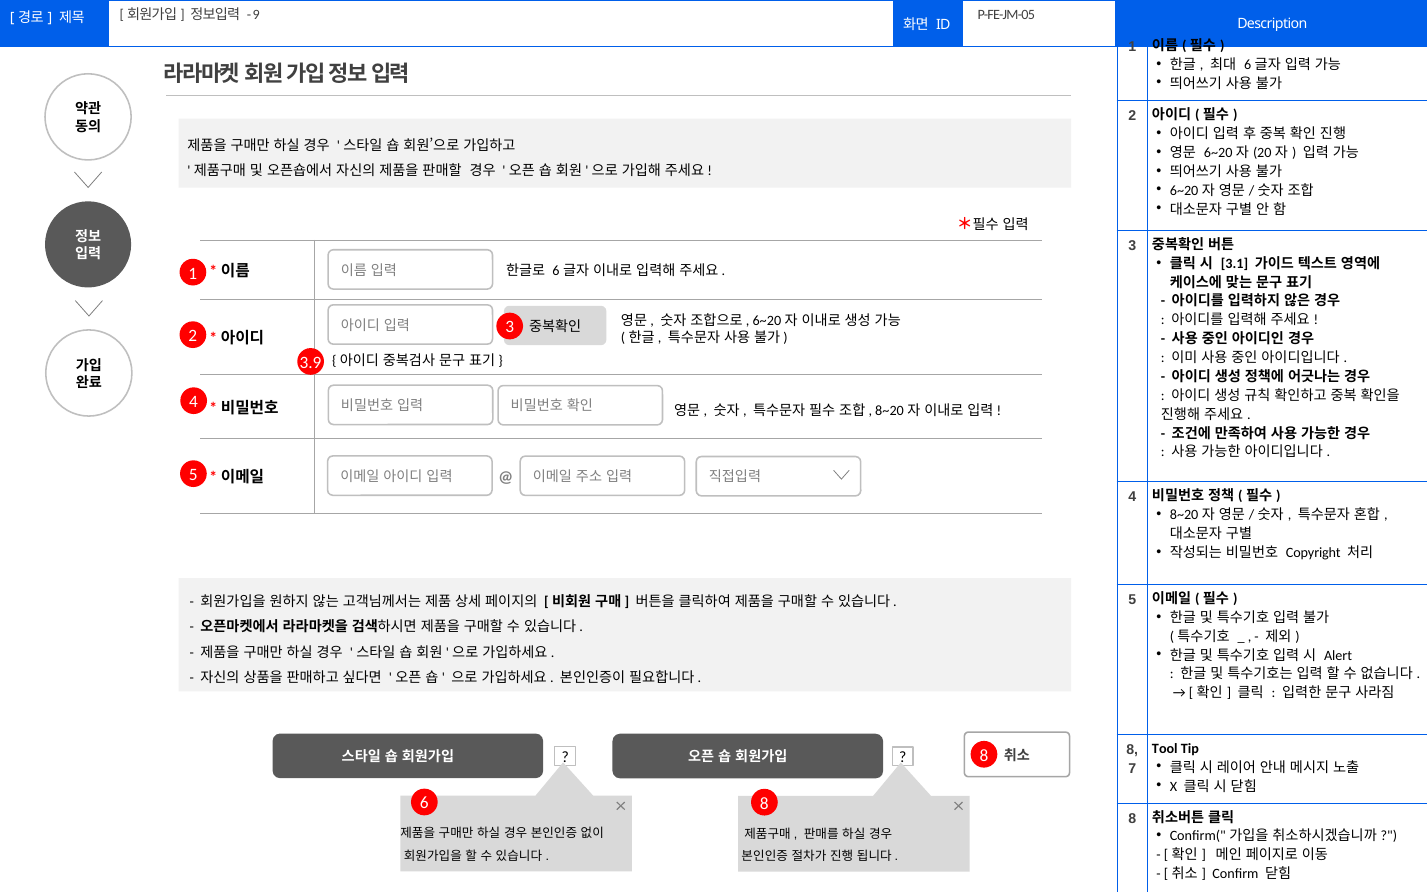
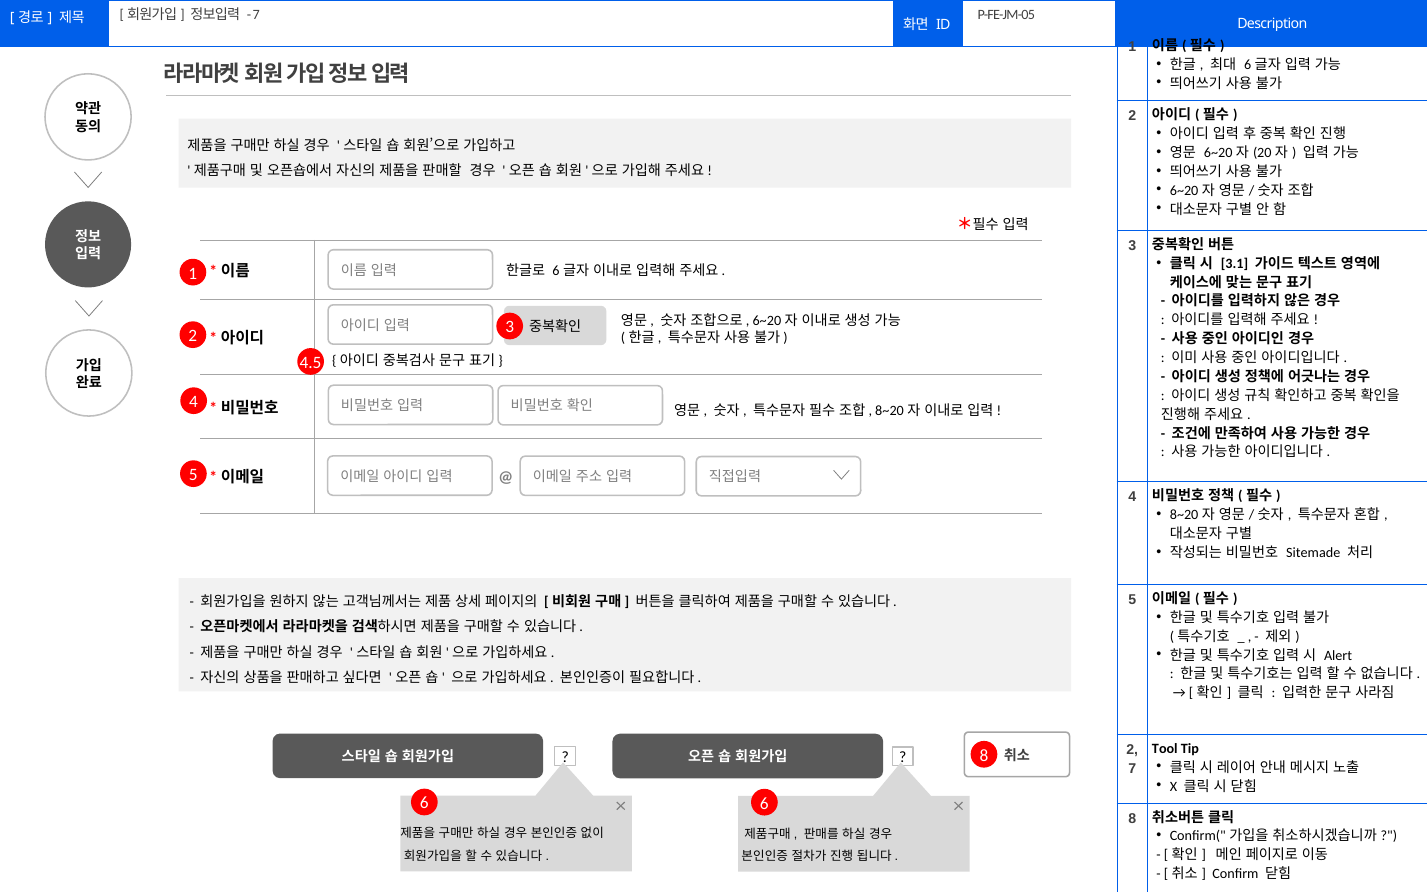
9: 9 -> 7 (256, 14)
3.9: 3.9 -> 4.5 (311, 362)
Copyright: Copyright -> Sitemade (1313, 553)
8: 8 -> 2 (1132, 750)
6 8: 8 -> 6 (764, 803)
